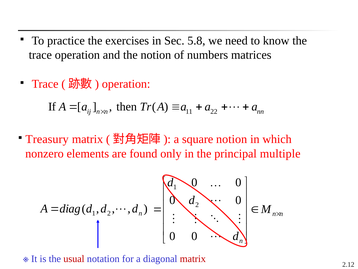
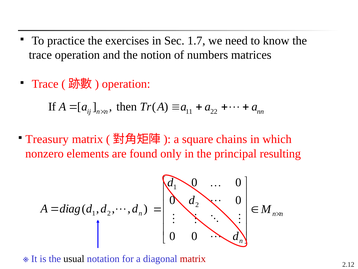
5.8: 5.8 -> 1.7 (196, 41)
square notion: notion -> chains (232, 139)
multiple: multiple -> resulting (280, 153)
usual colour: red -> black (74, 258)
